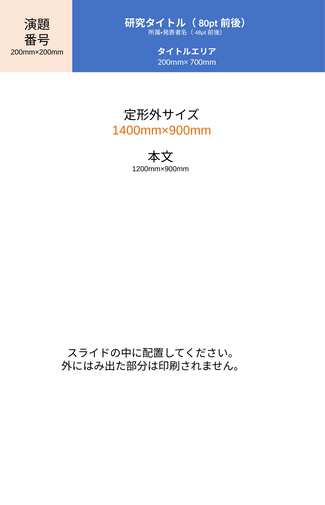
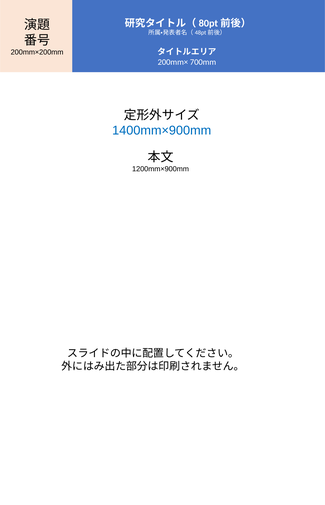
1400mm×900mm colour: orange -> blue (162, 131)
